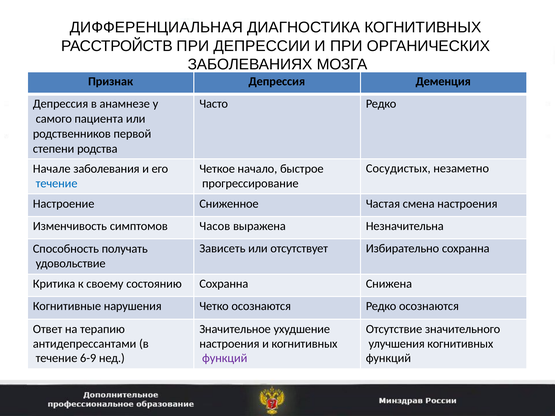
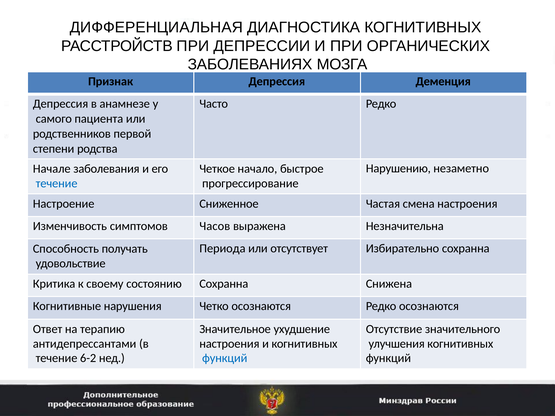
Сосудистых: Сосудистых -> Нарушению (398, 169)
Зависеть: Зависеть -> Периода (222, 249)
6-9: 6-9 -> 6-2 (88, 358)
функций colour: purple -> blue (225, 358)
